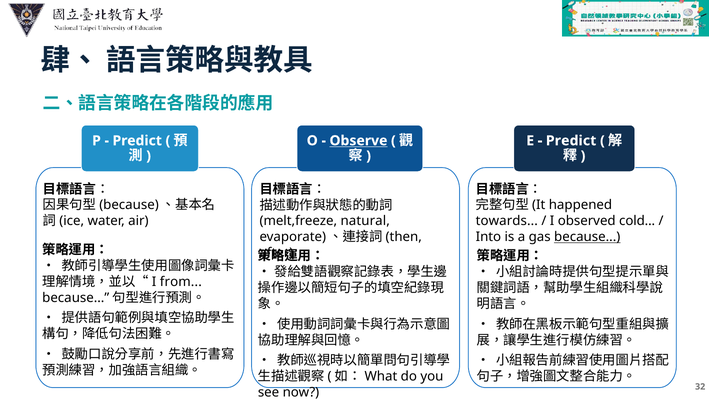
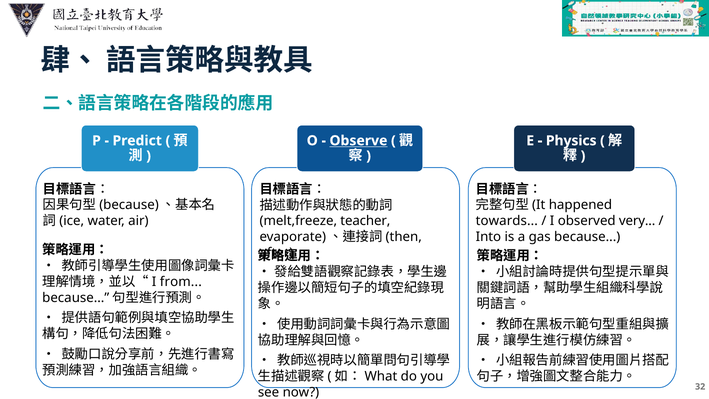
Predict: Predict -> Physics (571, 141)
cold: cold -> very (637, 221)
natural: natural -> teacher (365, 221)
because underline: present -> none (587, 237)
